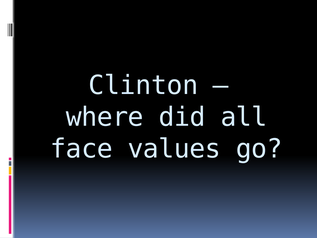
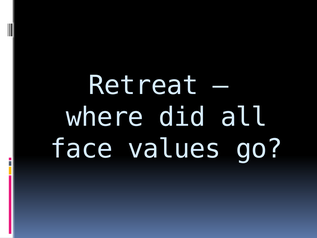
Clinton: Clinton -> Retreat (143, 85)
